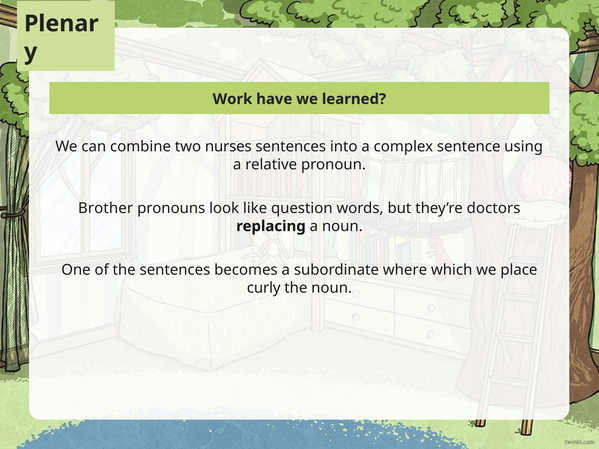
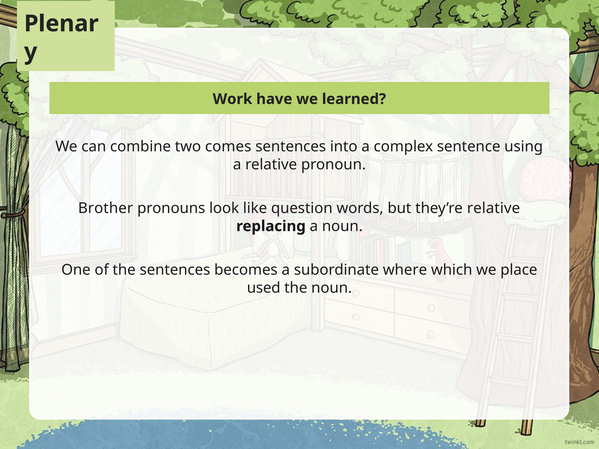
nurses: nurses -> comes (228, 147)
they’re doctors: doctors -> relative (494, 208)
curly: curly -> used (264, 288)
